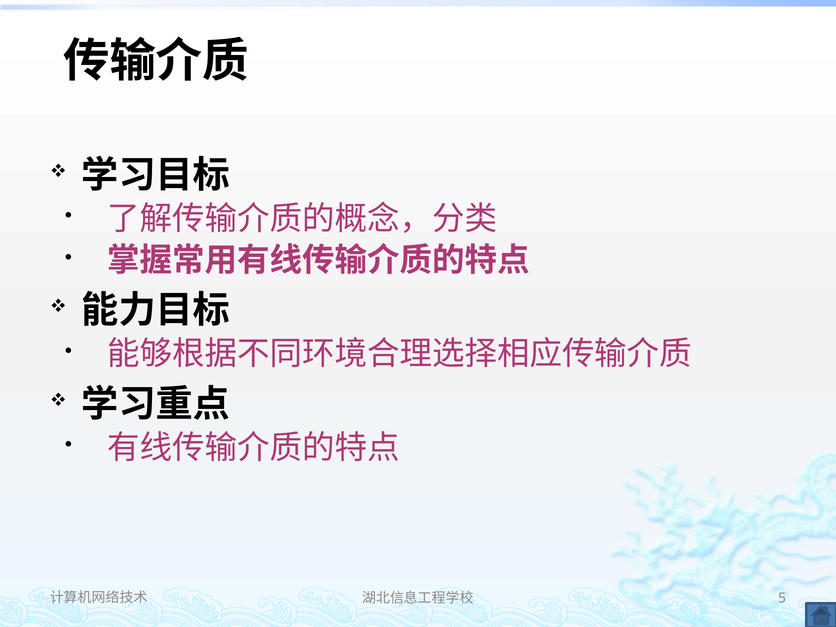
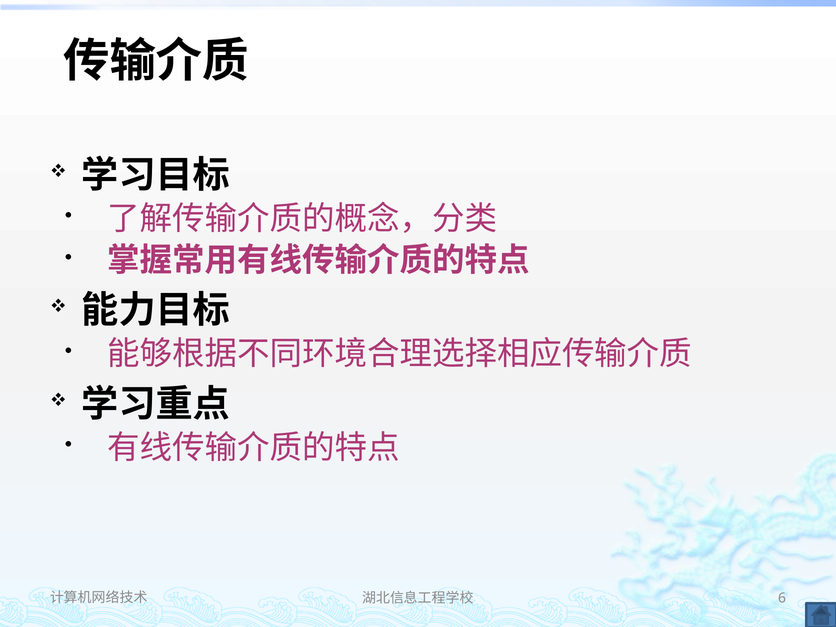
5: 5 -> 6 (782, 598)
